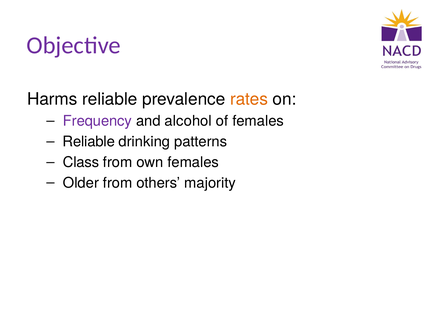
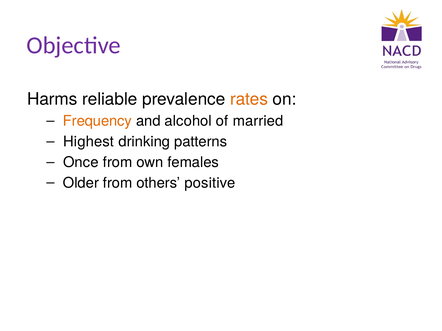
Frequency colour: purple -> orange (97, 121)
of females: females -> married (258, 121)
Reliable: Reliable -> Highest (89, 142)
Class: Class -> Once (81, 163)
majority: majority -> positive (210, 183)
